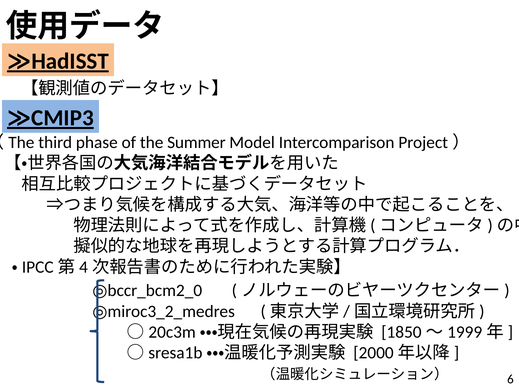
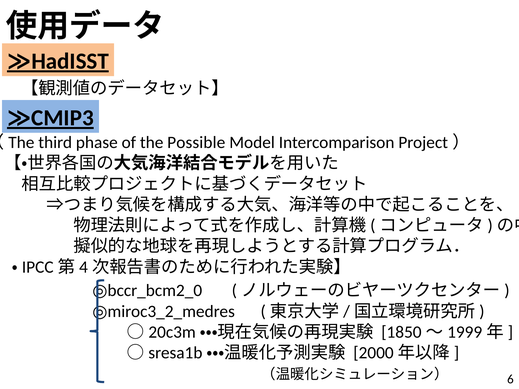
Summer: Summer -> Possible (196, 143)
